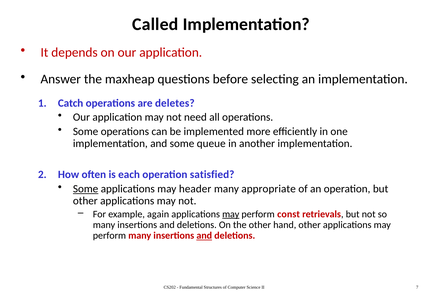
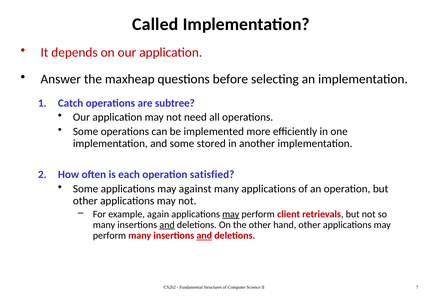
deletes: deletes -> subtree (175, 103)
queue: queue -> stored (211, 143)
Some underline: present -> none (86, 189)
header: header -> against (195, 189)
many appropriate: appropriate -> applications (269, 189)
const: const -> client (289, 214)
and underline: none -> present (167, 225)
